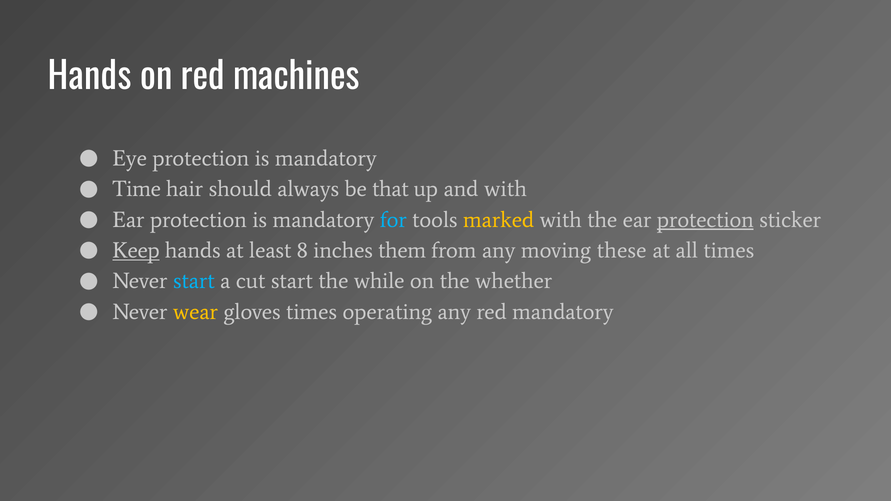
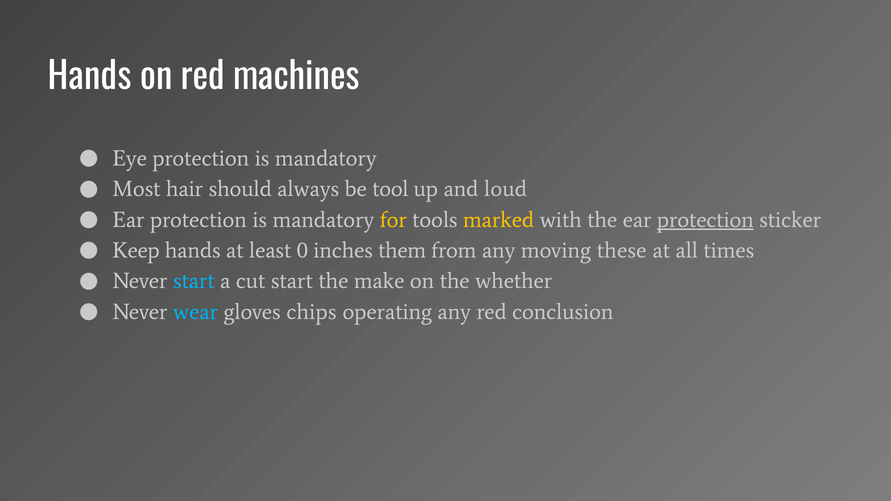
Time: Time -> Most (136, 189)
that: that -> tool (390, 189)
and with: with -> loud (506, 189)
for colour: light blue -> yellow (393, 220)
Keep underline: present -> none (136, 251)
8: 8 -> 0 (302, 251)
while: while -> make (379, 281)
wear colour: yellow -> light blue (195, 312)
gloves times: times -> chips (311, 312)
red mandatory: mandatory -> conclusion (563, 312)
